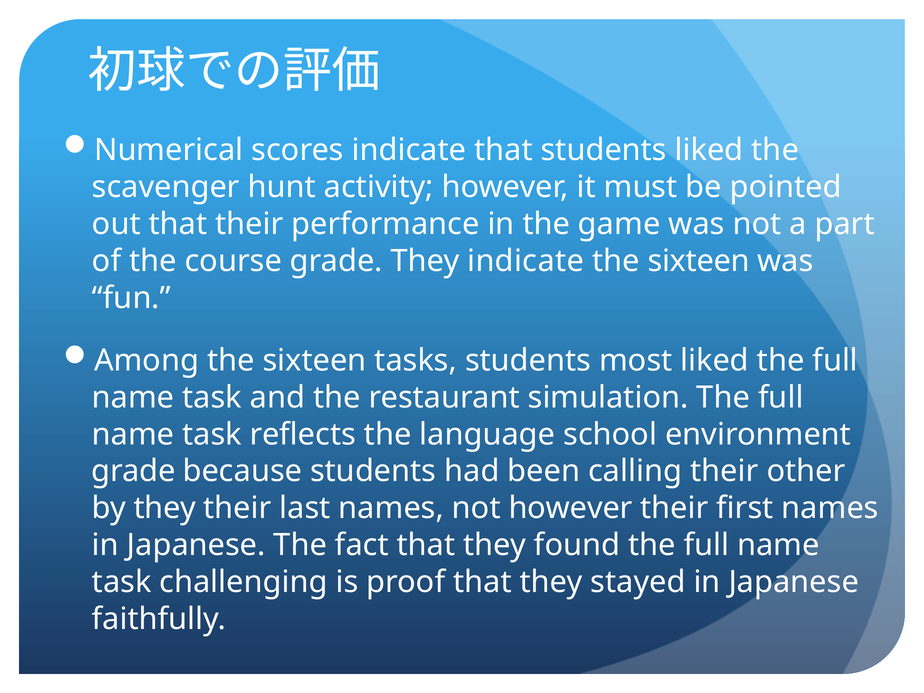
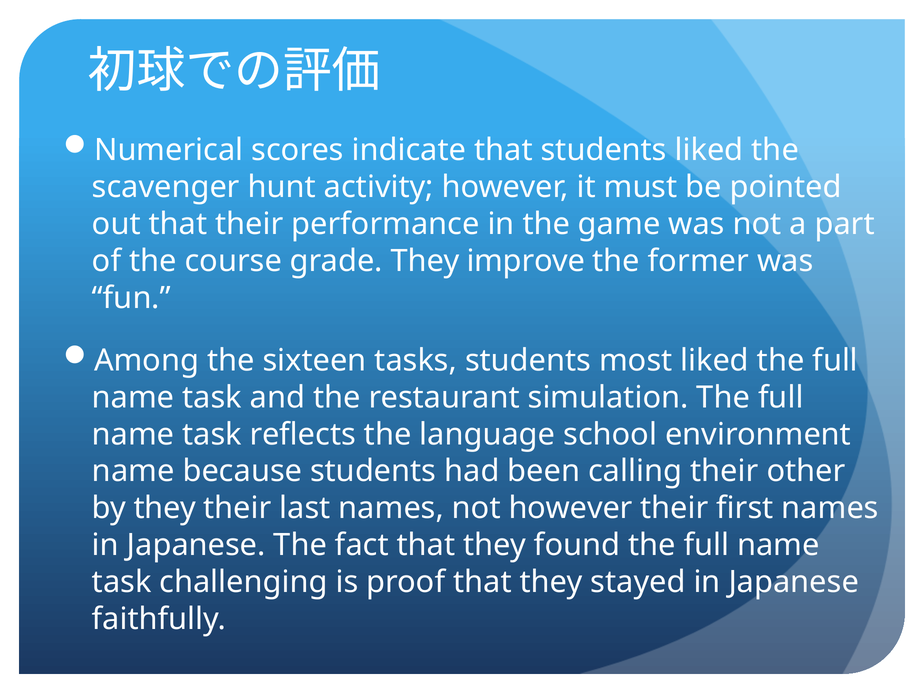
They indicate: indicate -> improve (526, 261)
sixteen: sixteen -> former (698, 261)
grade: grade -> name (133, 471)
